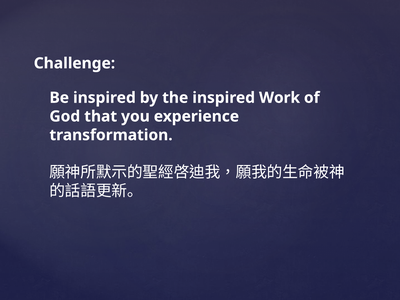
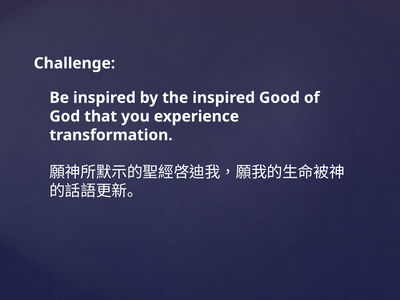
Work: Work -> Good (279, 98)
